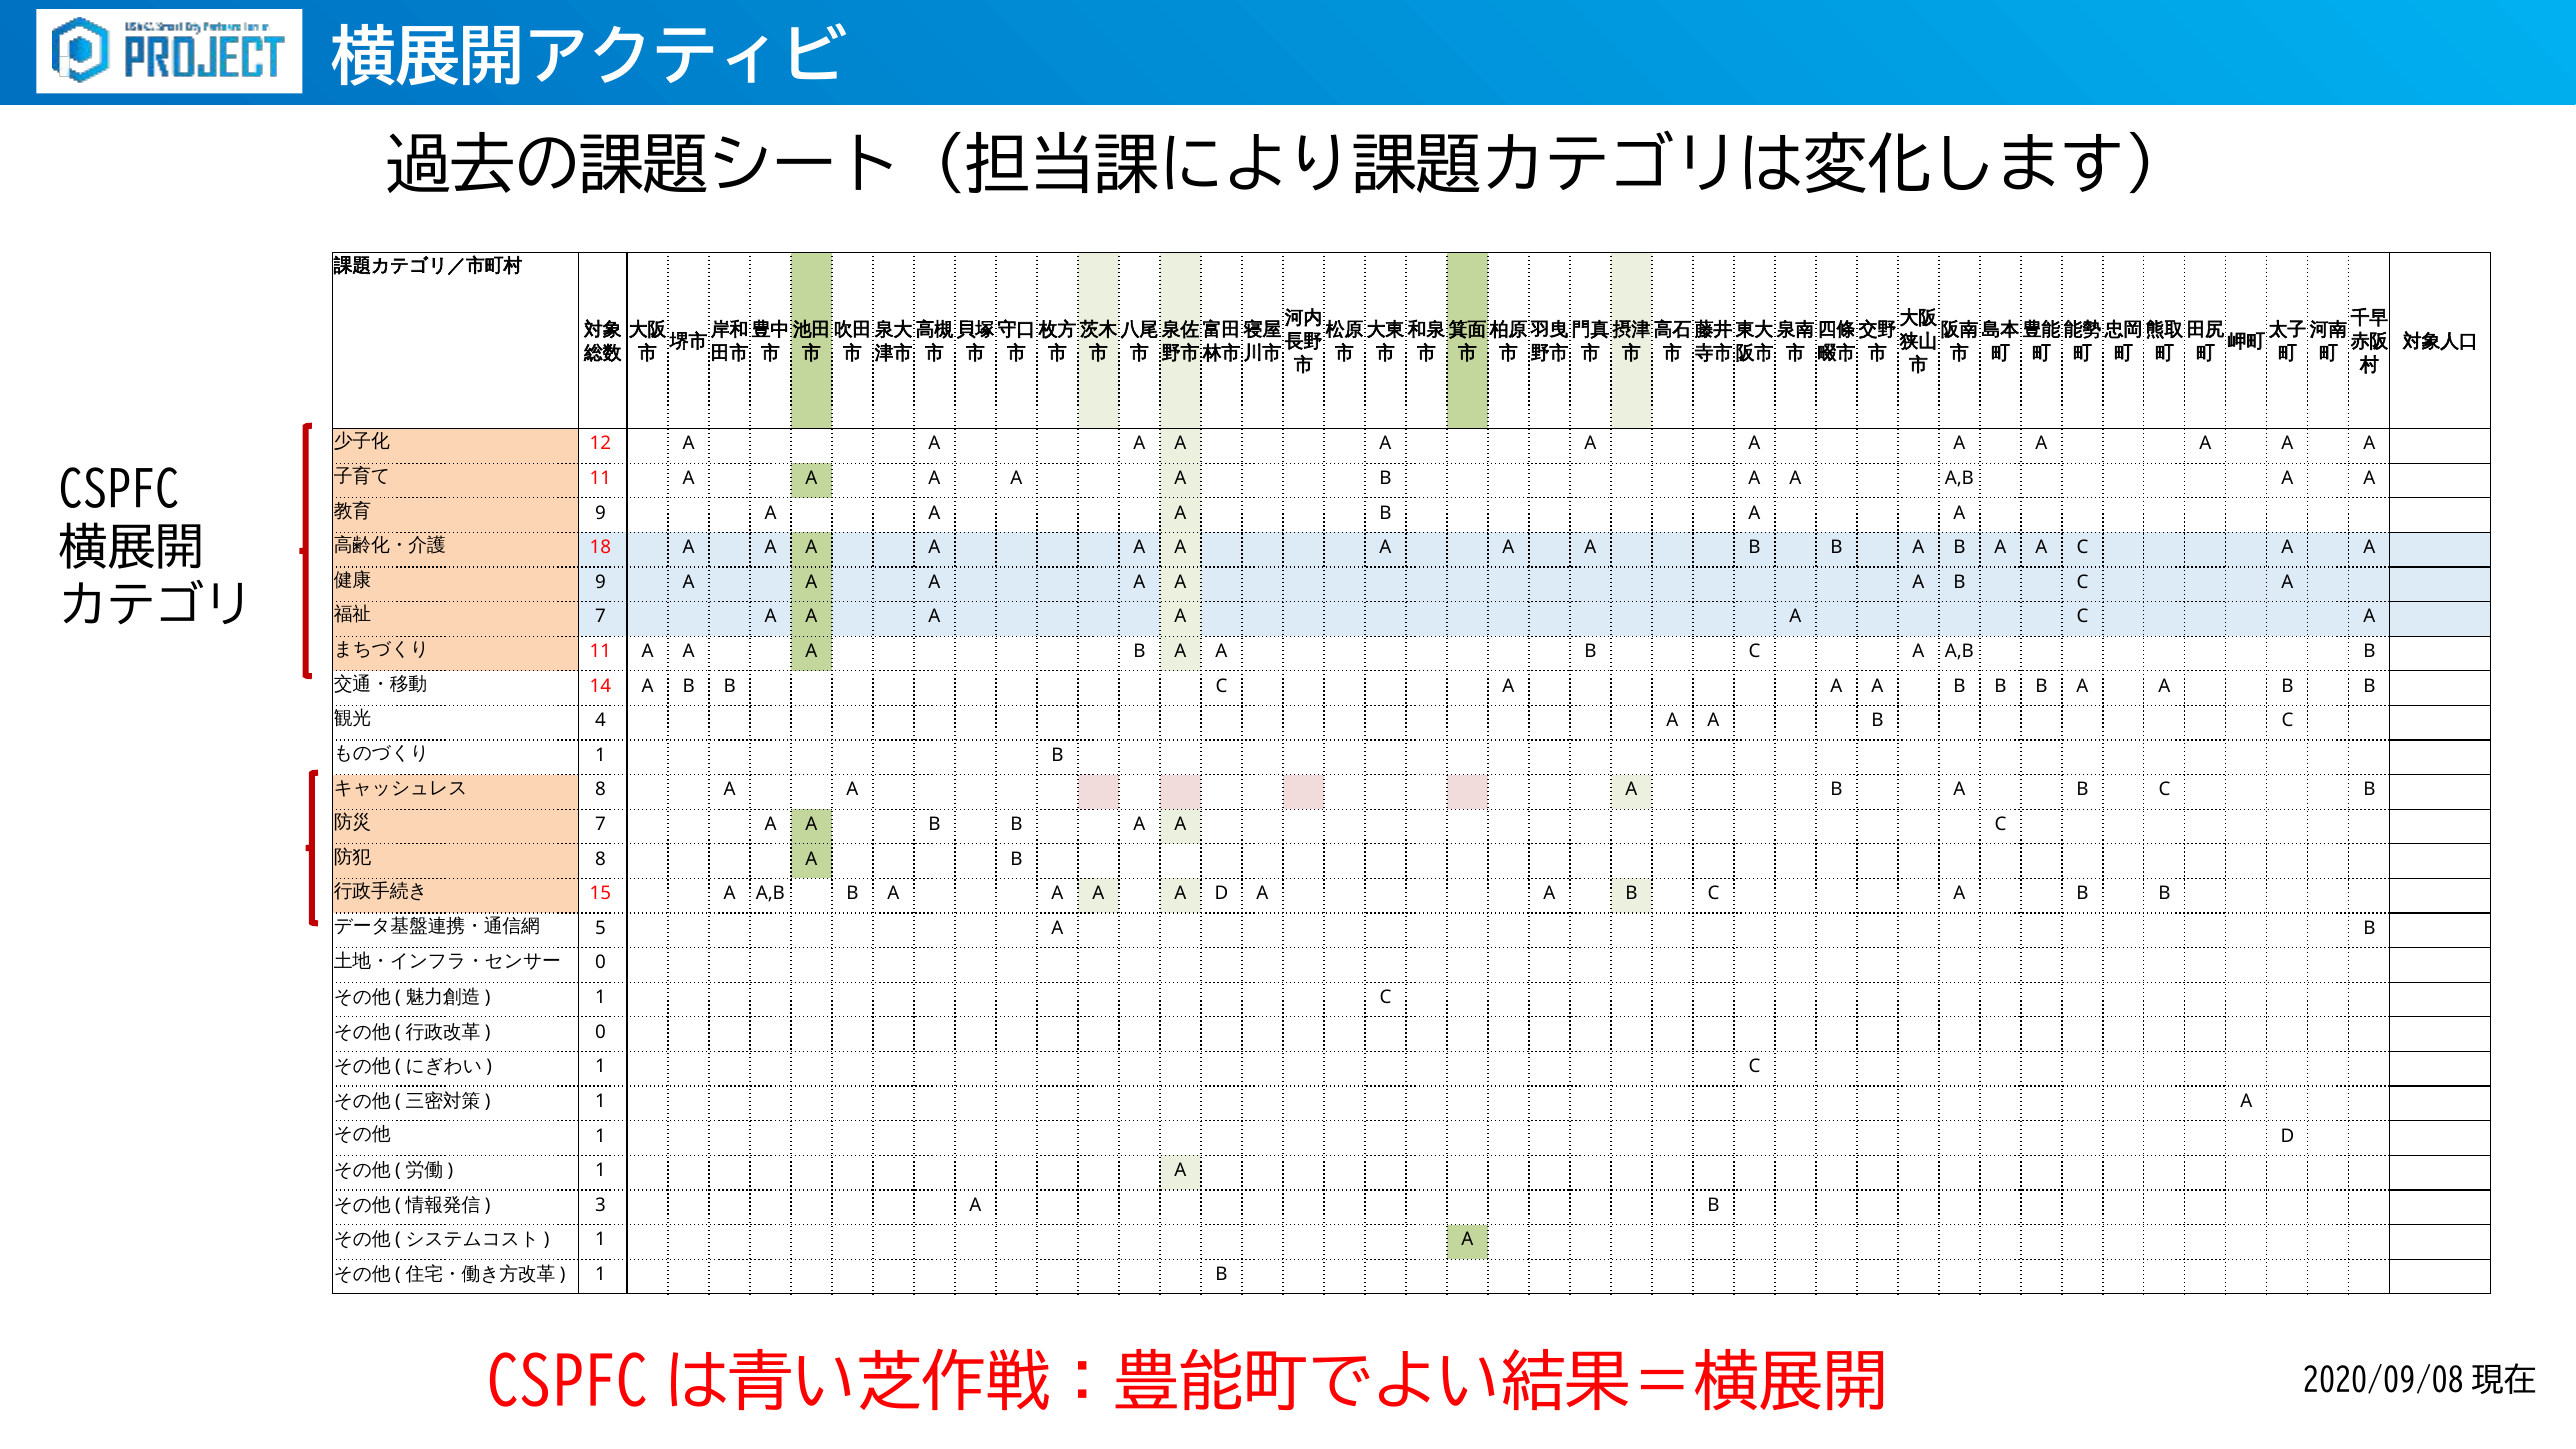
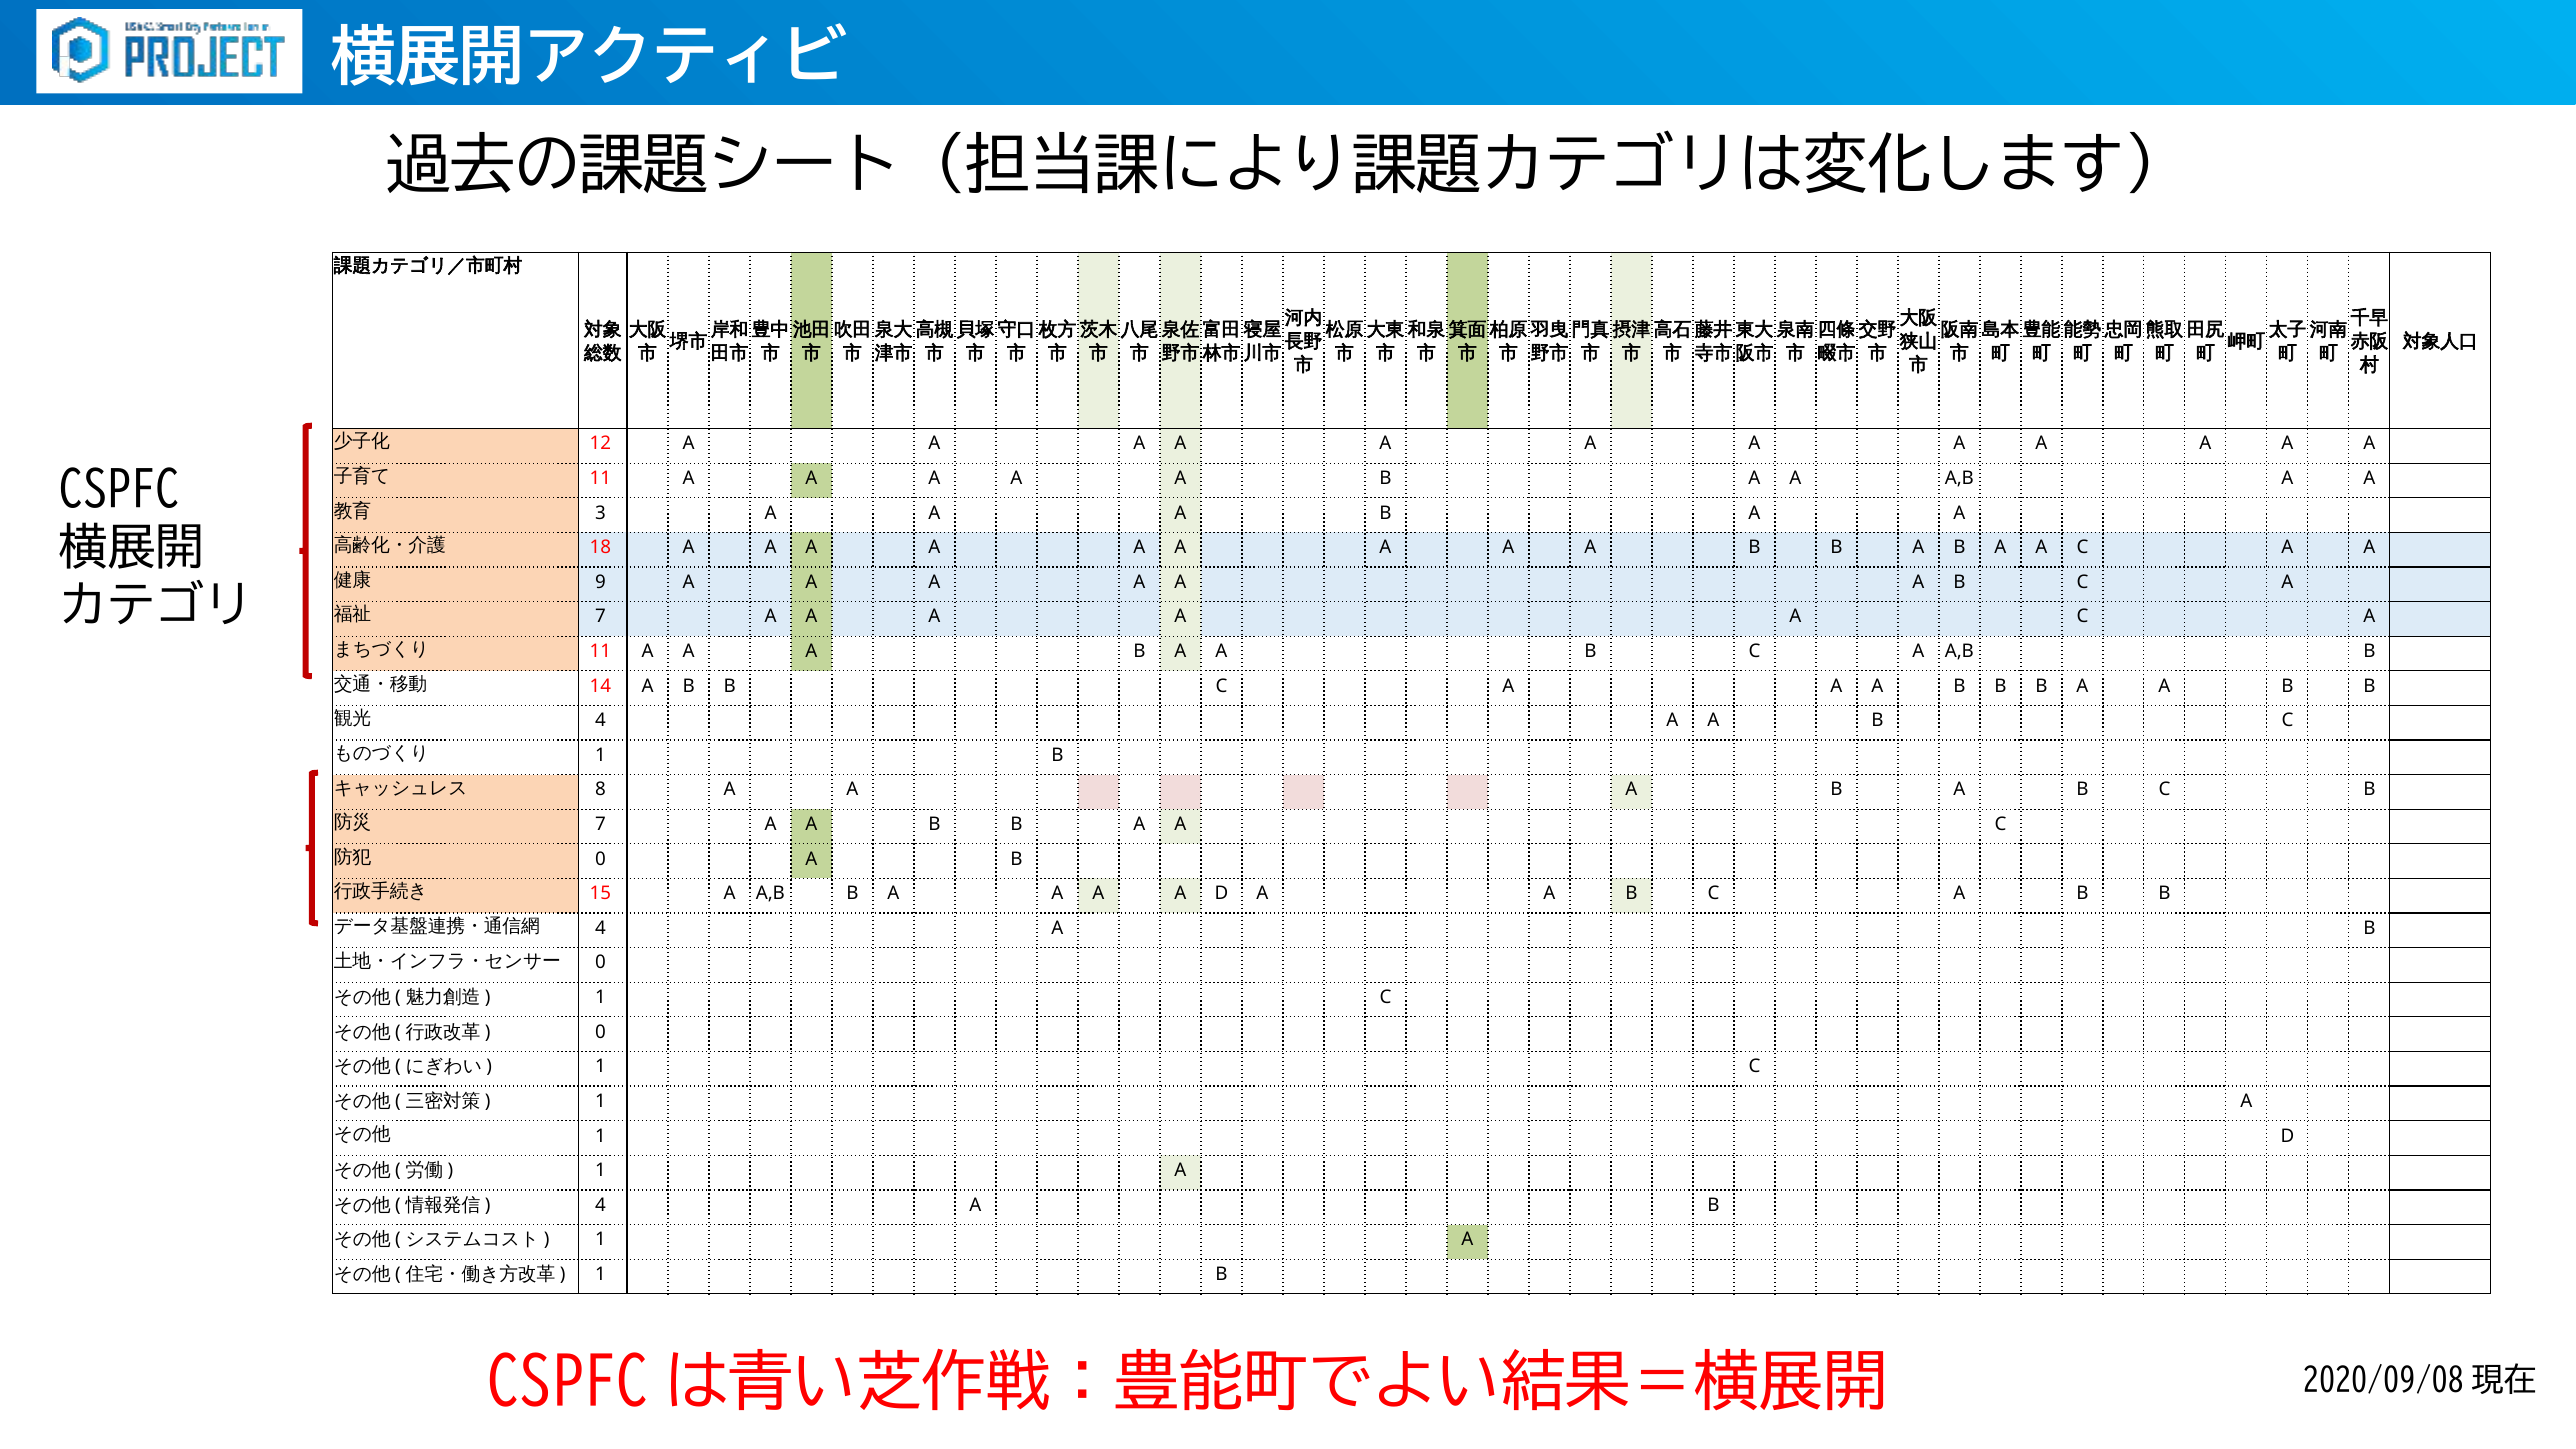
9: 9 -> 3 (600, 513)
8: 8 -> 0 (600, 859)
5: 5 -> 4 (600, 928)
3: 3 -> 4 (600, 1205)
